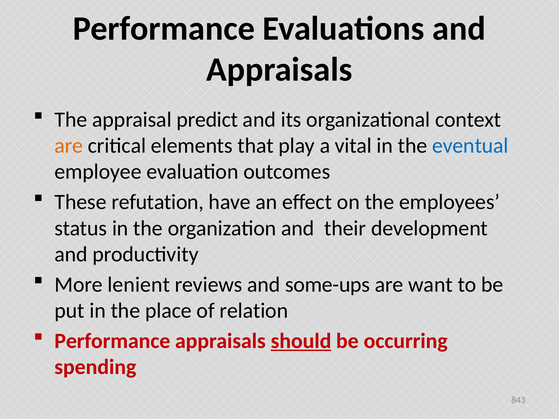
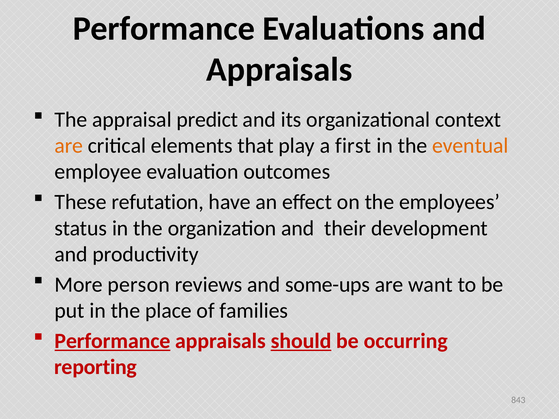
vital: vital -> first (353, 146)
eventual colour: blue -> orange (470, 146)
lenient: lenient -> person (139, 285)
relation: relation -> families (254, 311)
Performance underline: none -> present (112, 341)
spending: spending -> reporting (96, 367)
